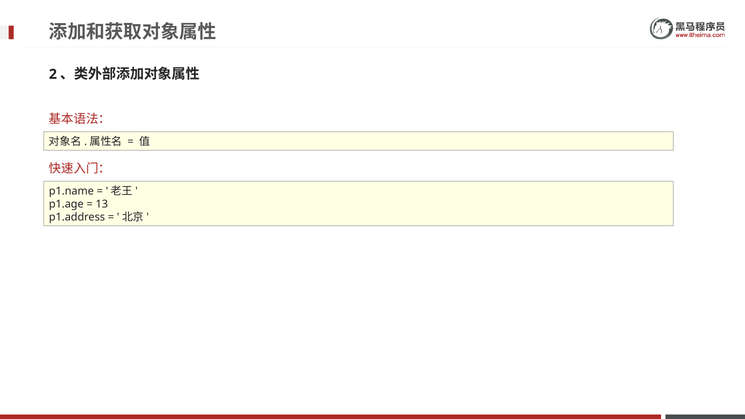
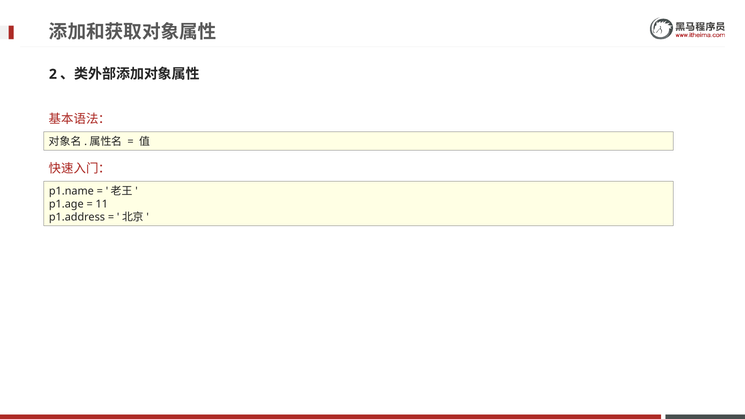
13: 13 -> 11 (102, 204)
